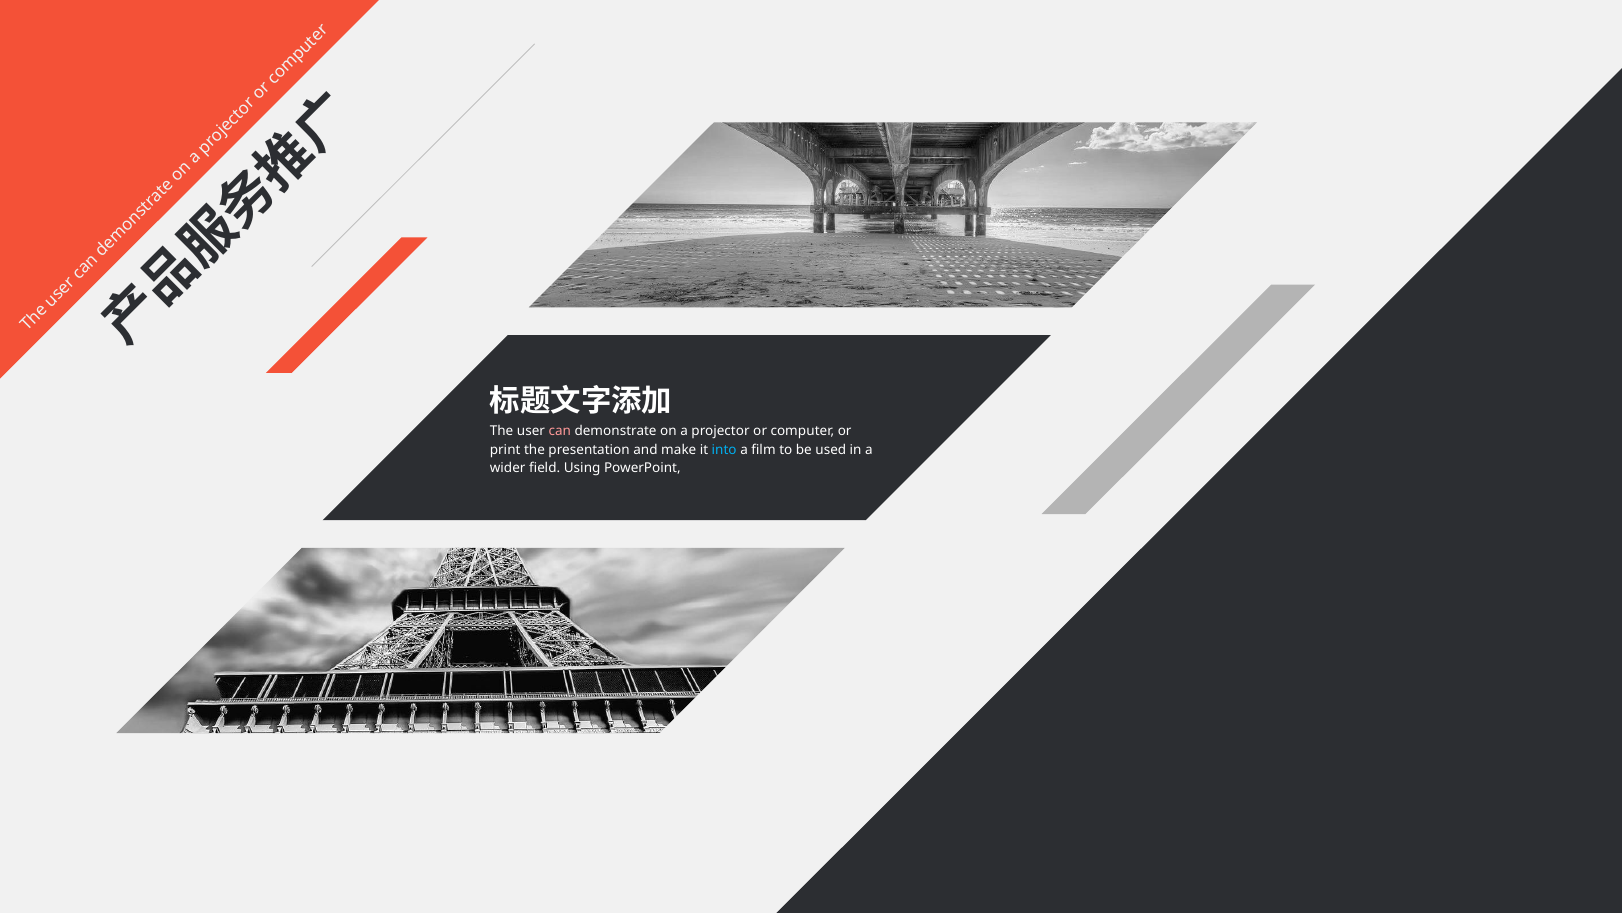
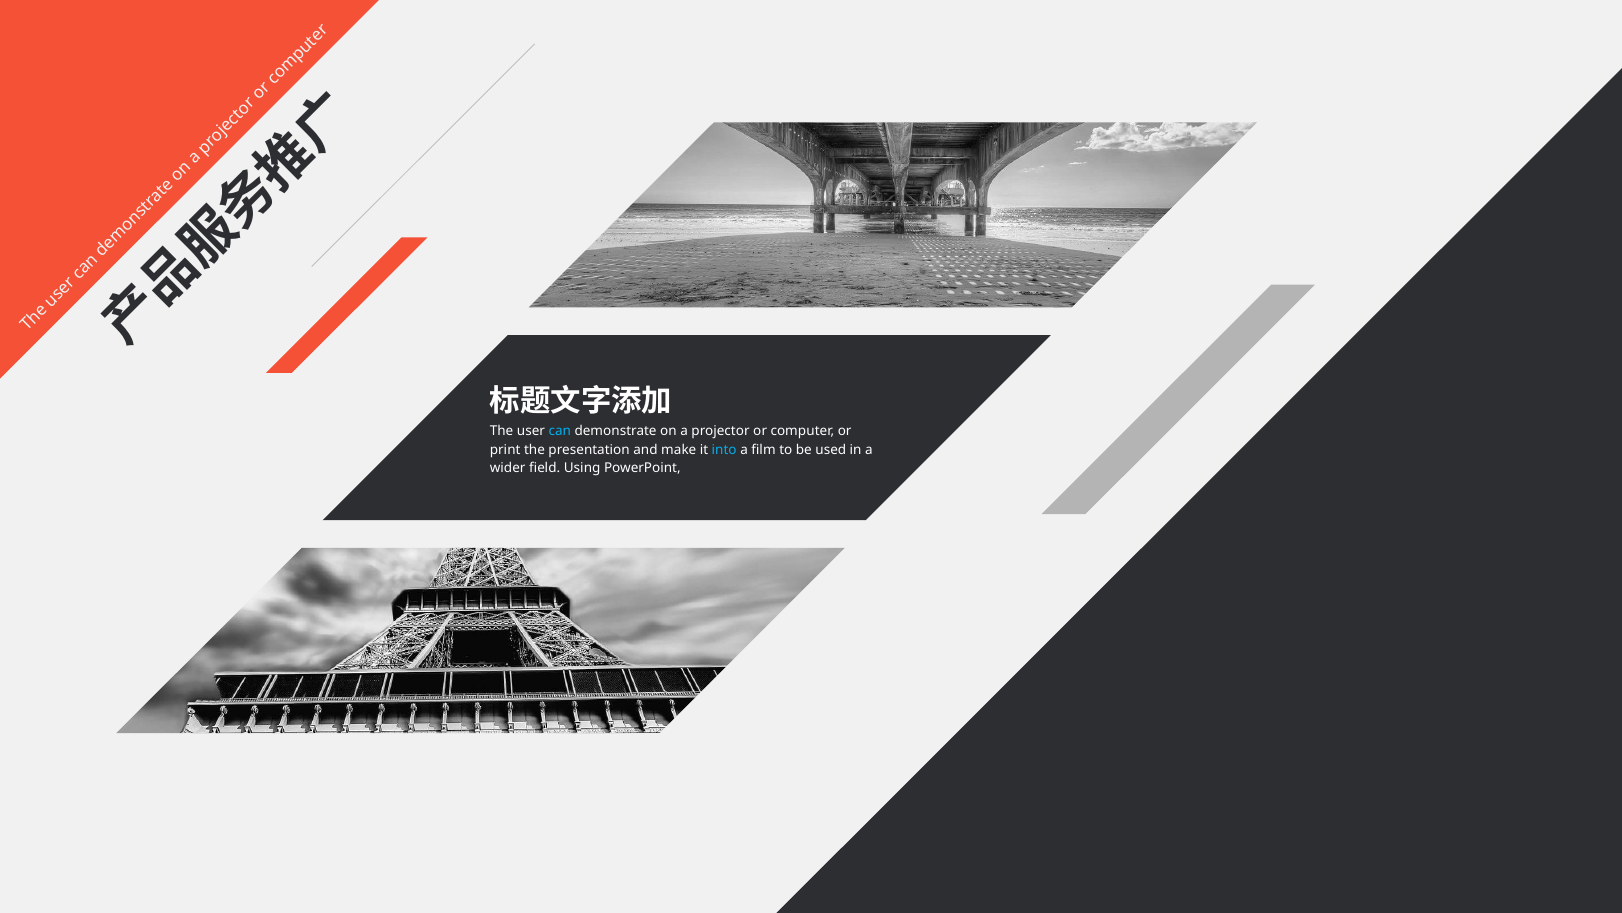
can colour: pink -> light blue (560, 431)
